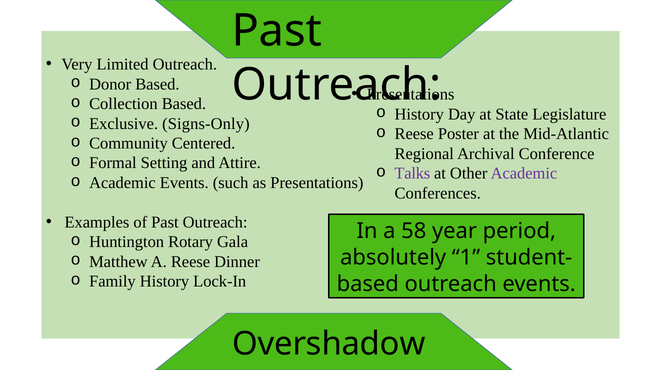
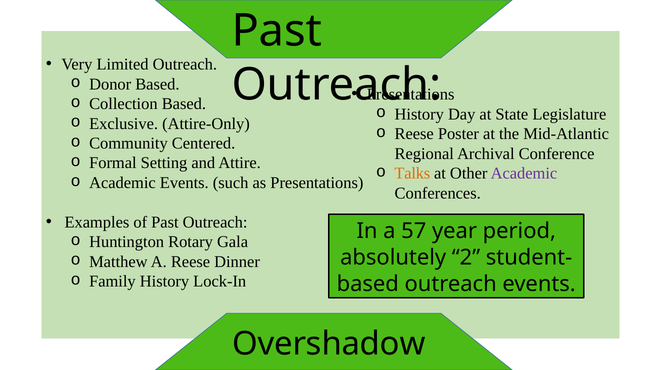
Signs-Only: Signs-Only -> Attire-Only (206, 124)
Talks colour: purple -> orange (412, 173)
58: 58 -> 57 (414, 231)
1: 1 -> 2 (466, 258)
